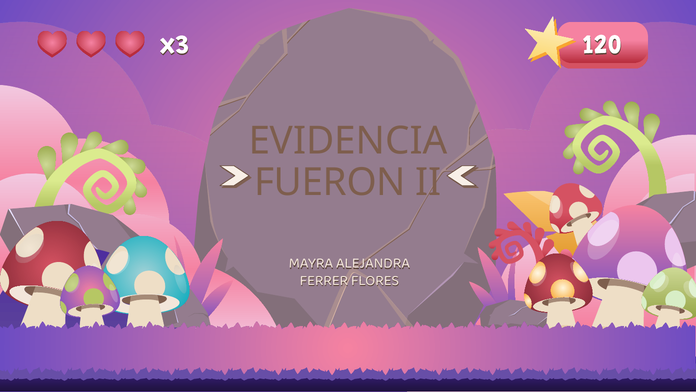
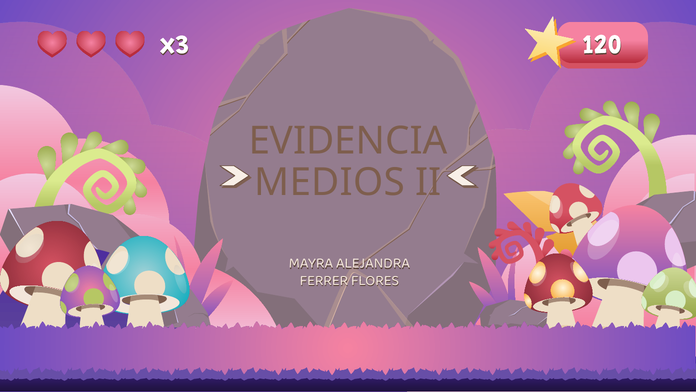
FUERON: FUERON -> MEDIOS (330, 182)
